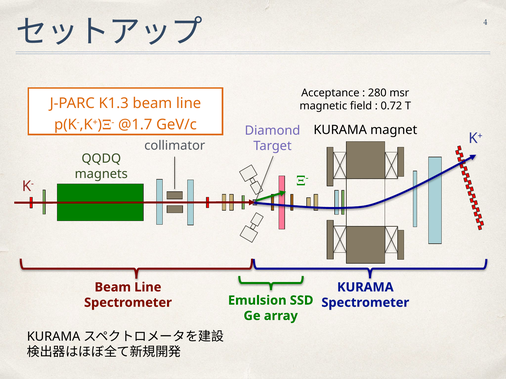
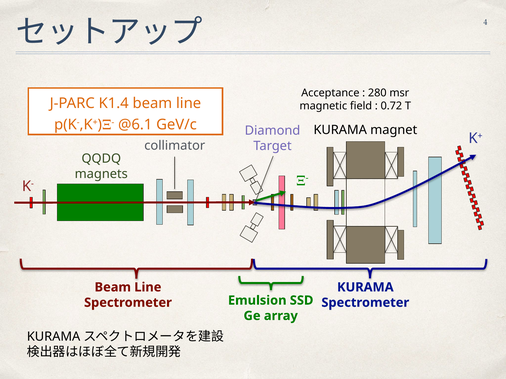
K1.3: K1.3 -> K1.4 (114, 104)
@1.7: @1.7 -> @6.1 (135, 125)
